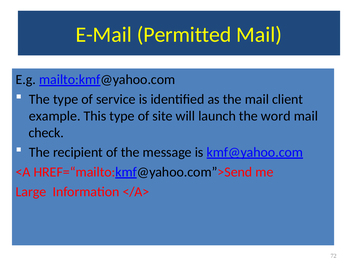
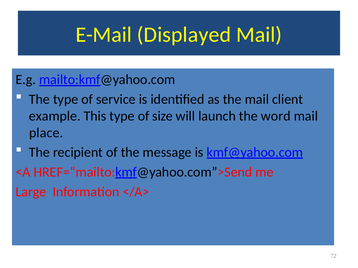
Permitted: Permitted -> Displayed (184, 35)
site: site -> size (163, 116)
check: check -> place (46, 133)
